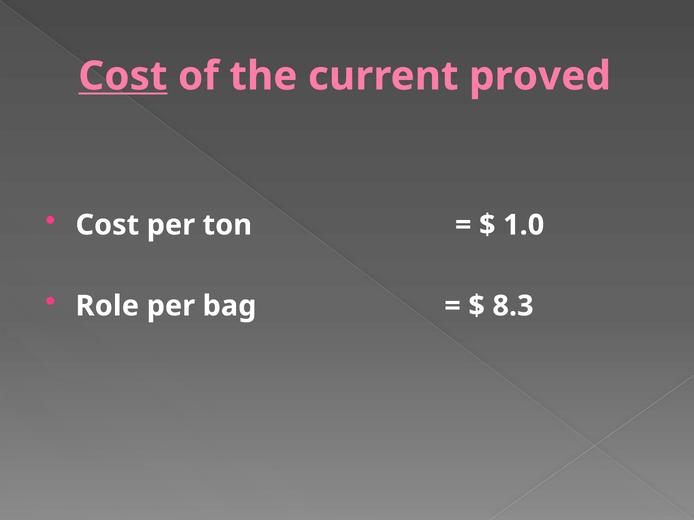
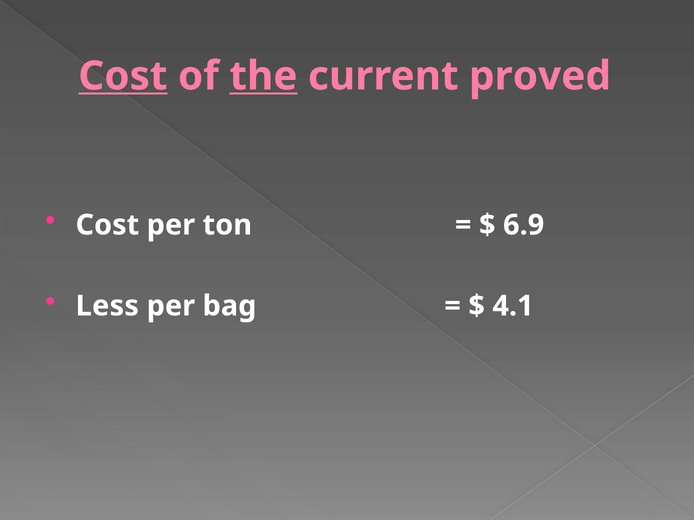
the underline: none -> present (263, 76)
1.0: 1.0 -> 6.9 (524, 225)
Role: Role -> Less (107, 306)
8.3: 8.3 -> 4.1 (513, 306)
